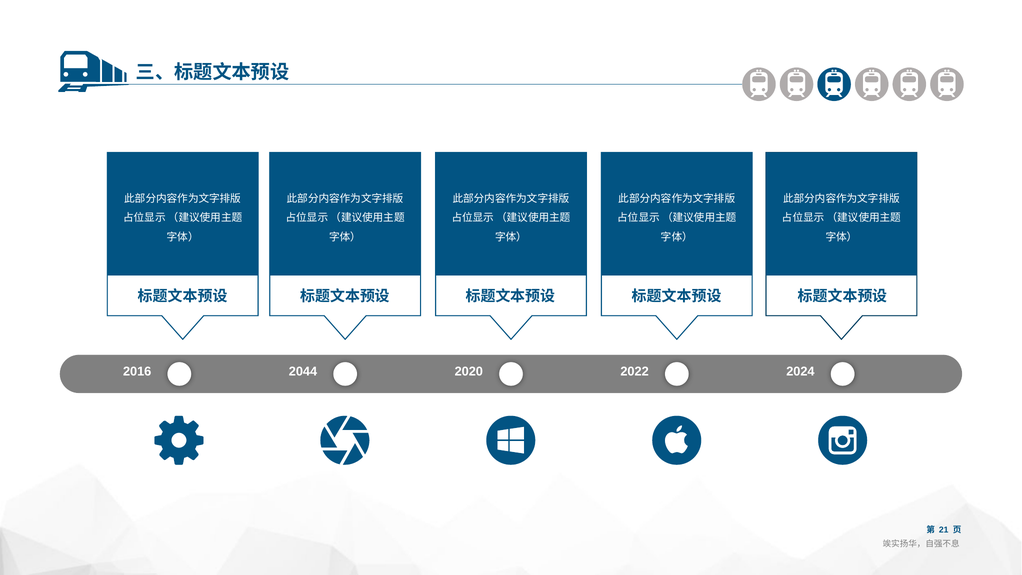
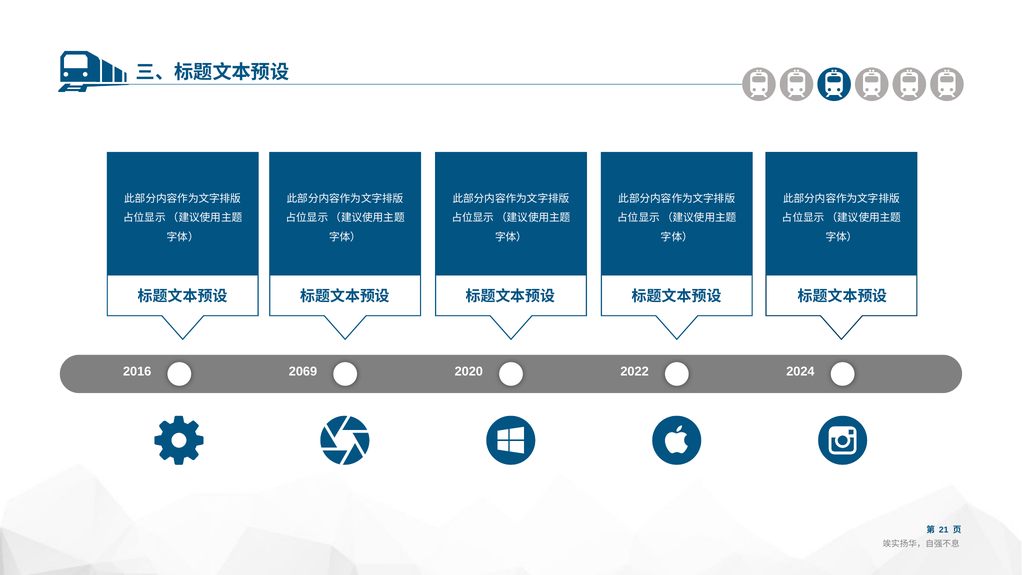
2044: 2044 -> 2069 (303, 371)
